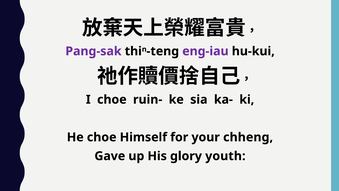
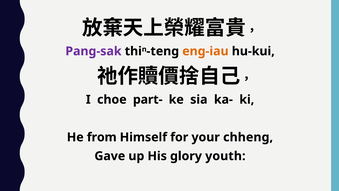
eng-iau colour: purple -> orange (205, 51)
ruin-: ruin- -> part- (148, 99)
He choe: choe -> from (102, 137)
